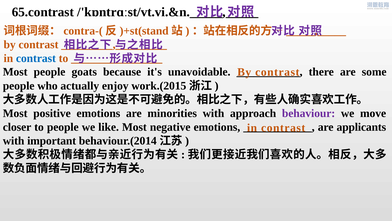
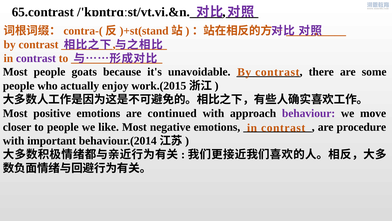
contrast colour: blue -> purple (36, 58)
minorities: minorities -> continued (172, 113)
applicants: applicants -> procedure (361, 127)
